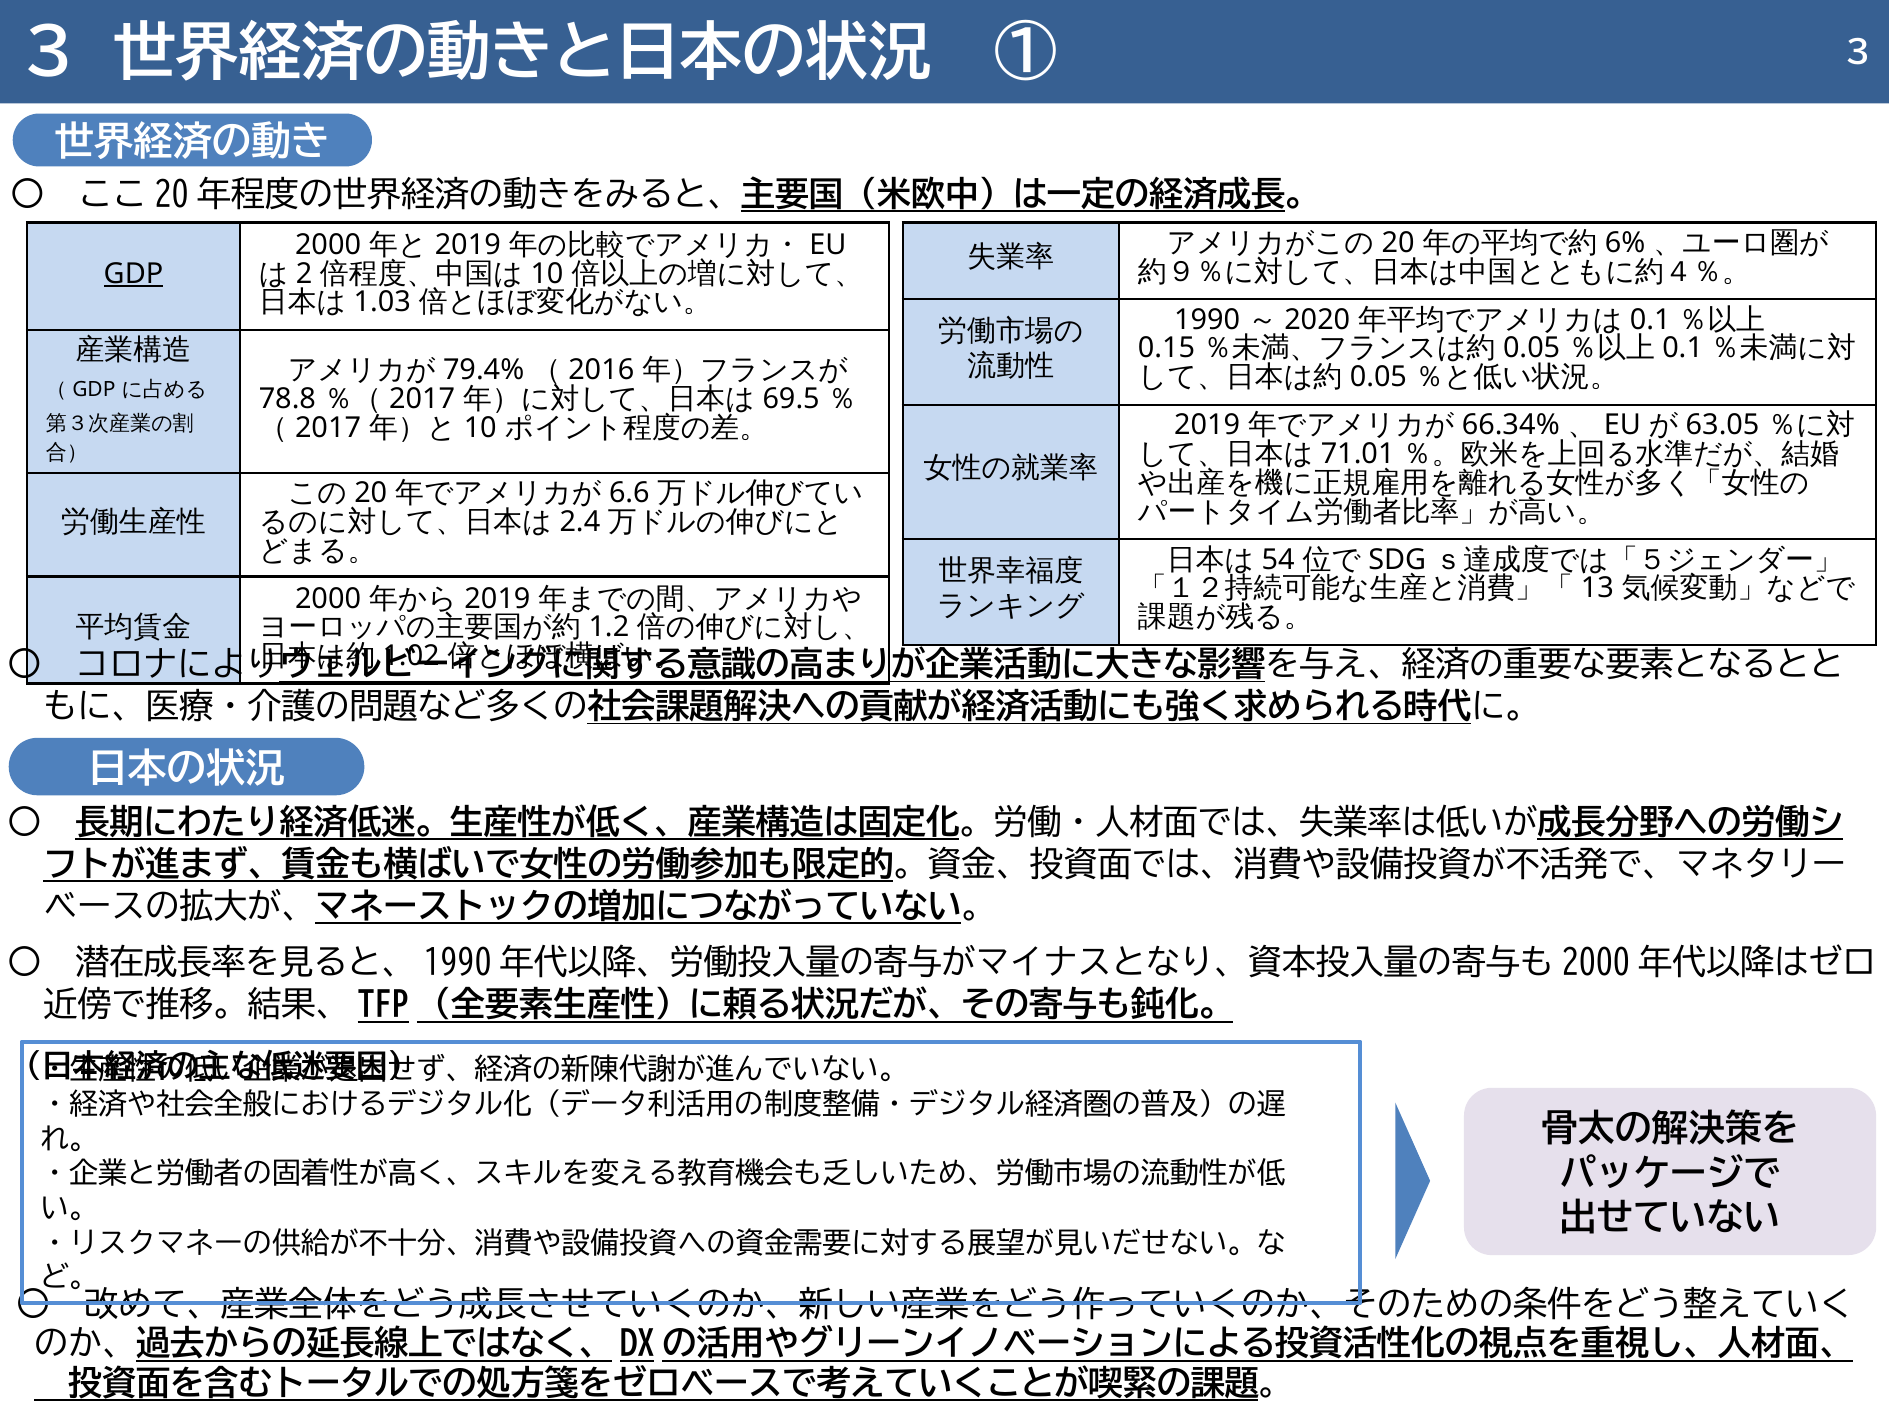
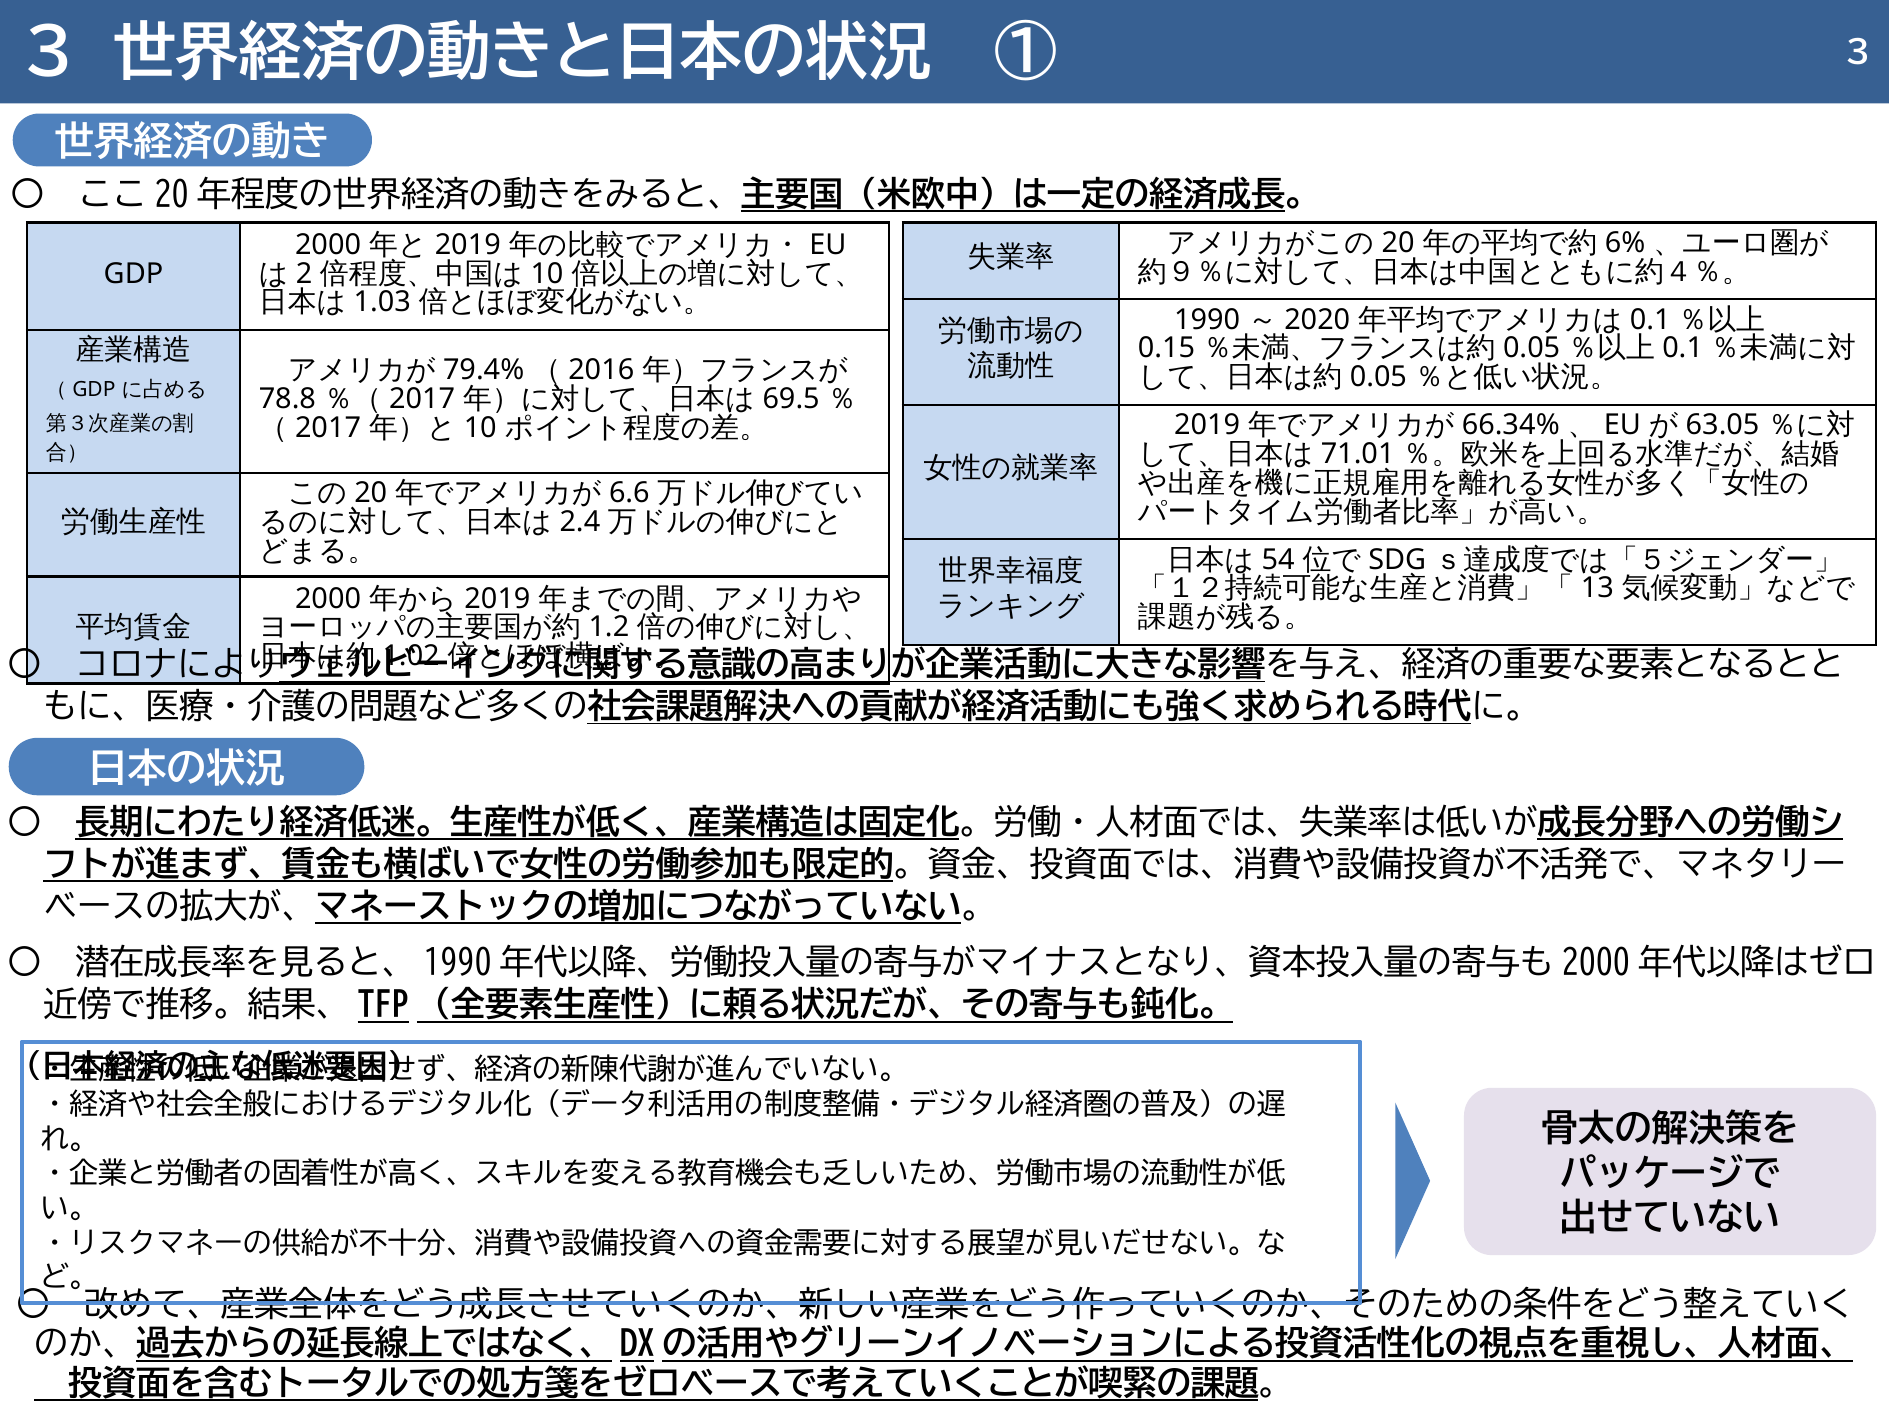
GDP underline: present -> none (134, 274)
